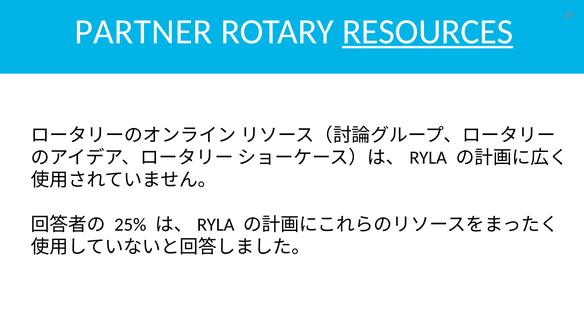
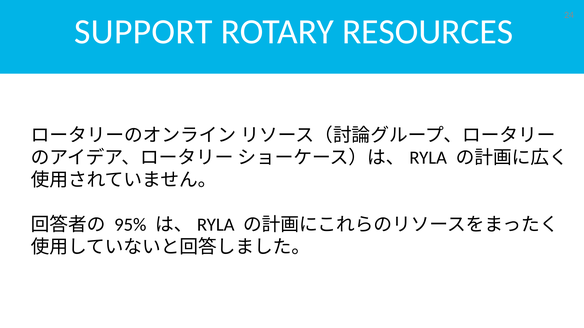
PARTNER: PARTNER -> SUPPORT (143, 32)
RESOURCES underline: present -> none (428, 32)
25%: 25% -> 95% (130, 225)
